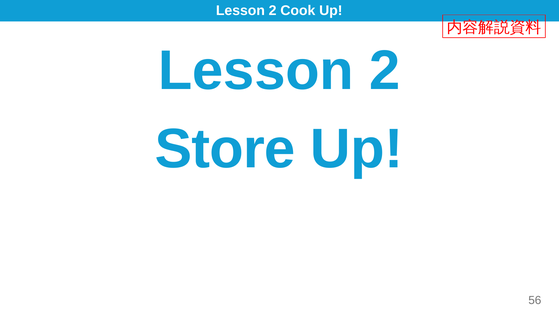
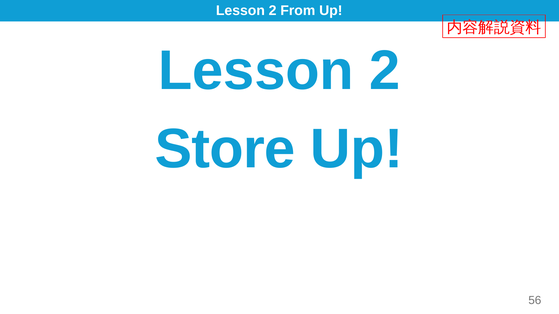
Cook: Cook -> From (298, 11)
